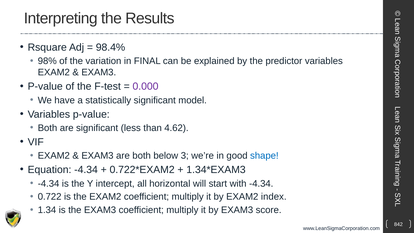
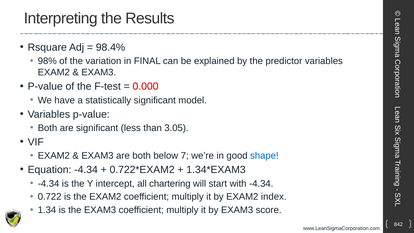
0.000 colour: purple -> red (146, 86)
4.62: 4.62 -> 3.05 (176, 128)
3: 3 -> 7 (185, 156)
horizontal: horizontal -> chartering (170, 183)
